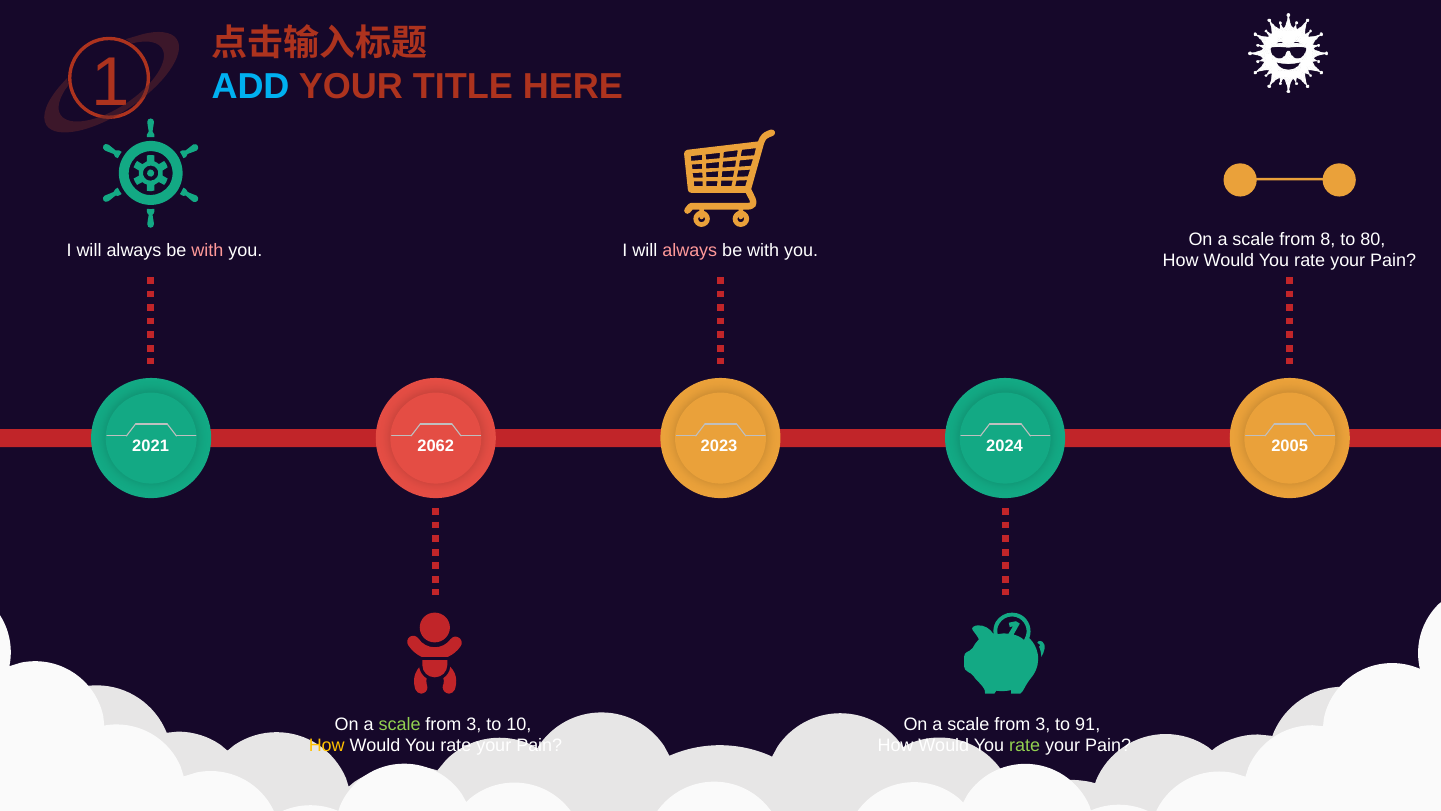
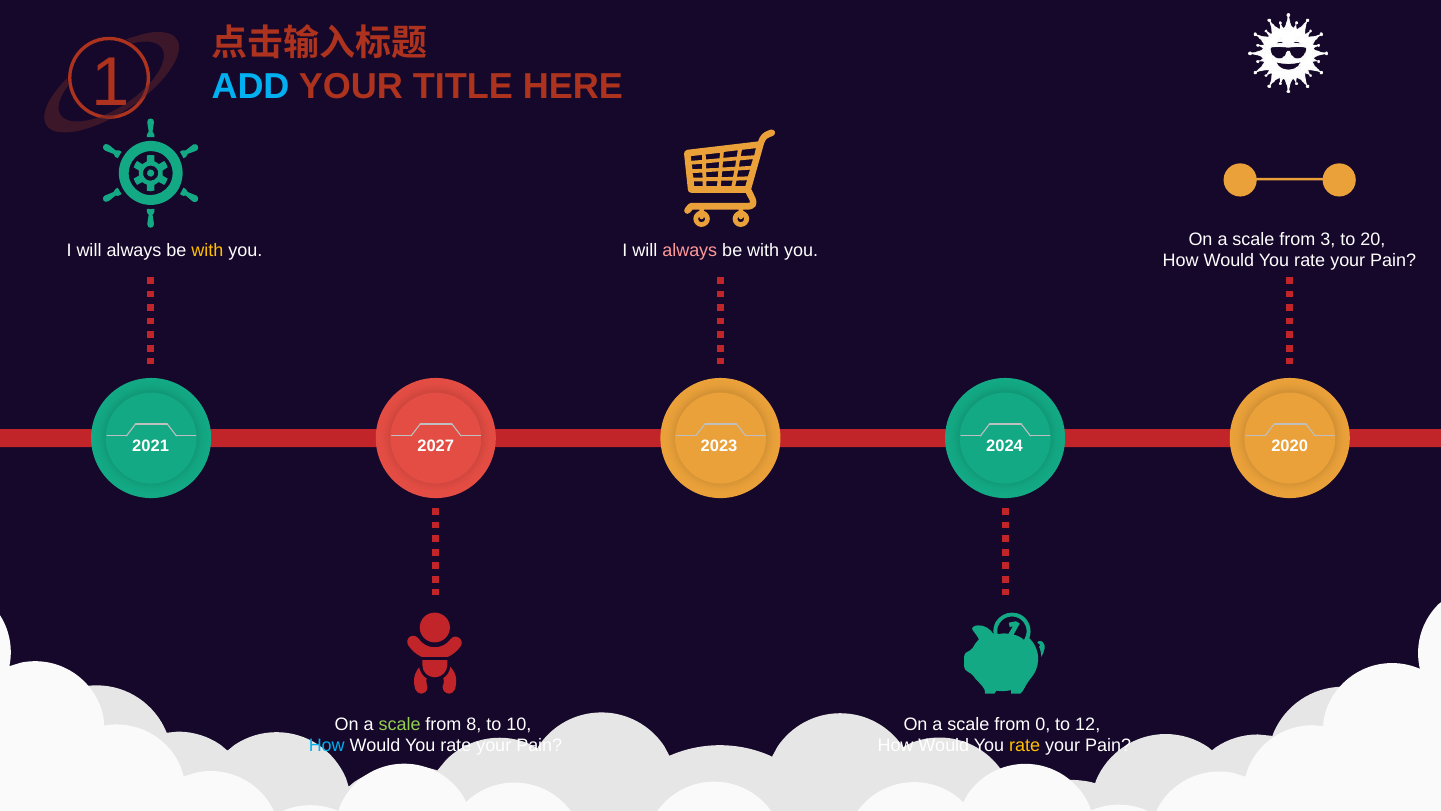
8: 8 -> 3 (1328, 239)
80: 80 -> 20 (1373, 239)
with colour: pink -> yellow (207, 250)
2062: 2062 -> 2027 (436, 446)
2005: 2005 -> 2020 (1290, 446)
3: 3 -> 8 (474, 724)
3: 3 -> 0 (1043, 724)
91: 91 -> 12 (1088, 724)
How colour: yellow -> light blue (327, 745)
rate colour: light green -> yellow (1025, 745)
